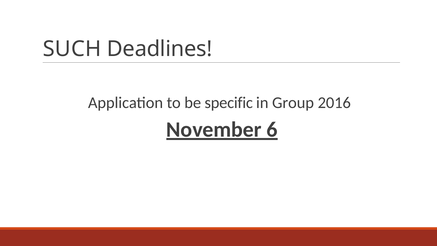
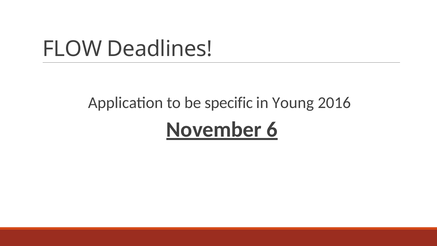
SUCH: SUCH -> FLOW (72, 49)
Group: Group -> Young (293, 103)
